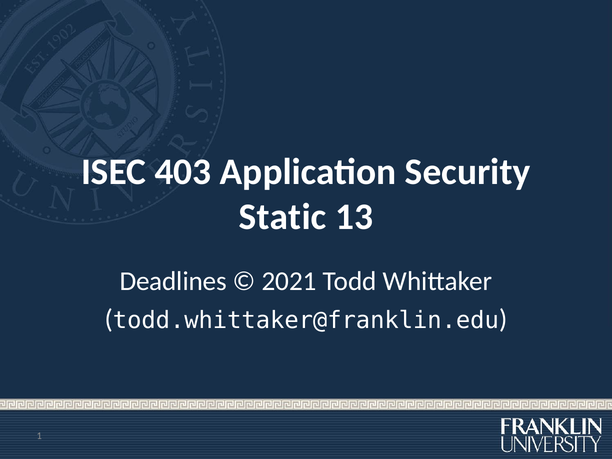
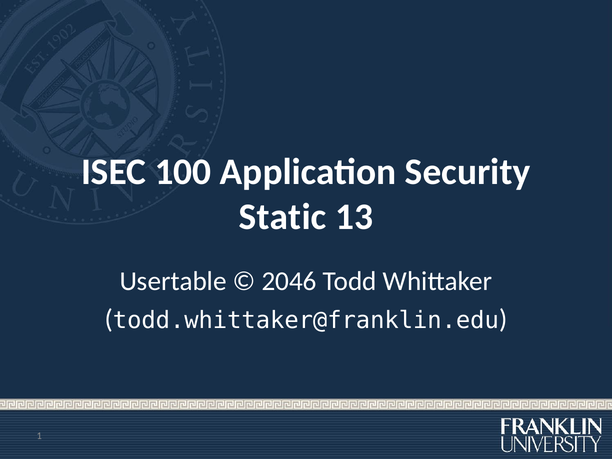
403: 403 -> 100 (183, 172)
Deadlines: Deadlines -> Usertable (173, 281)
2021: 2021 -> 2046 (289, 281)
